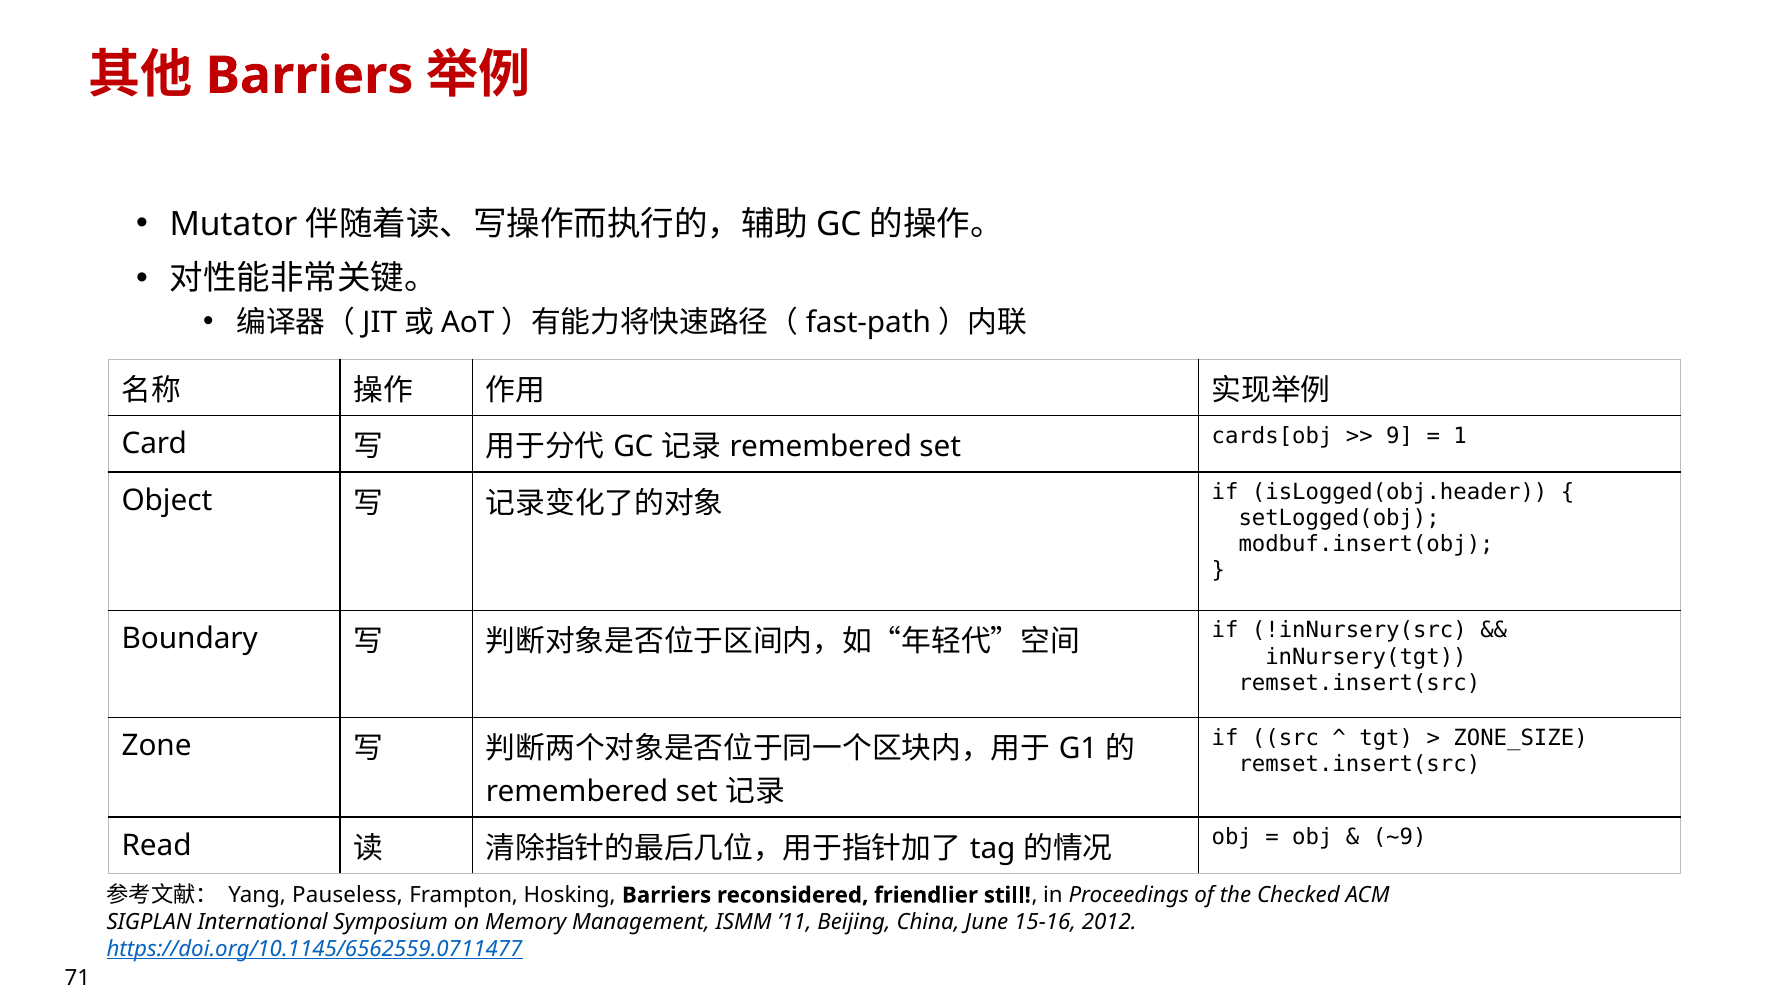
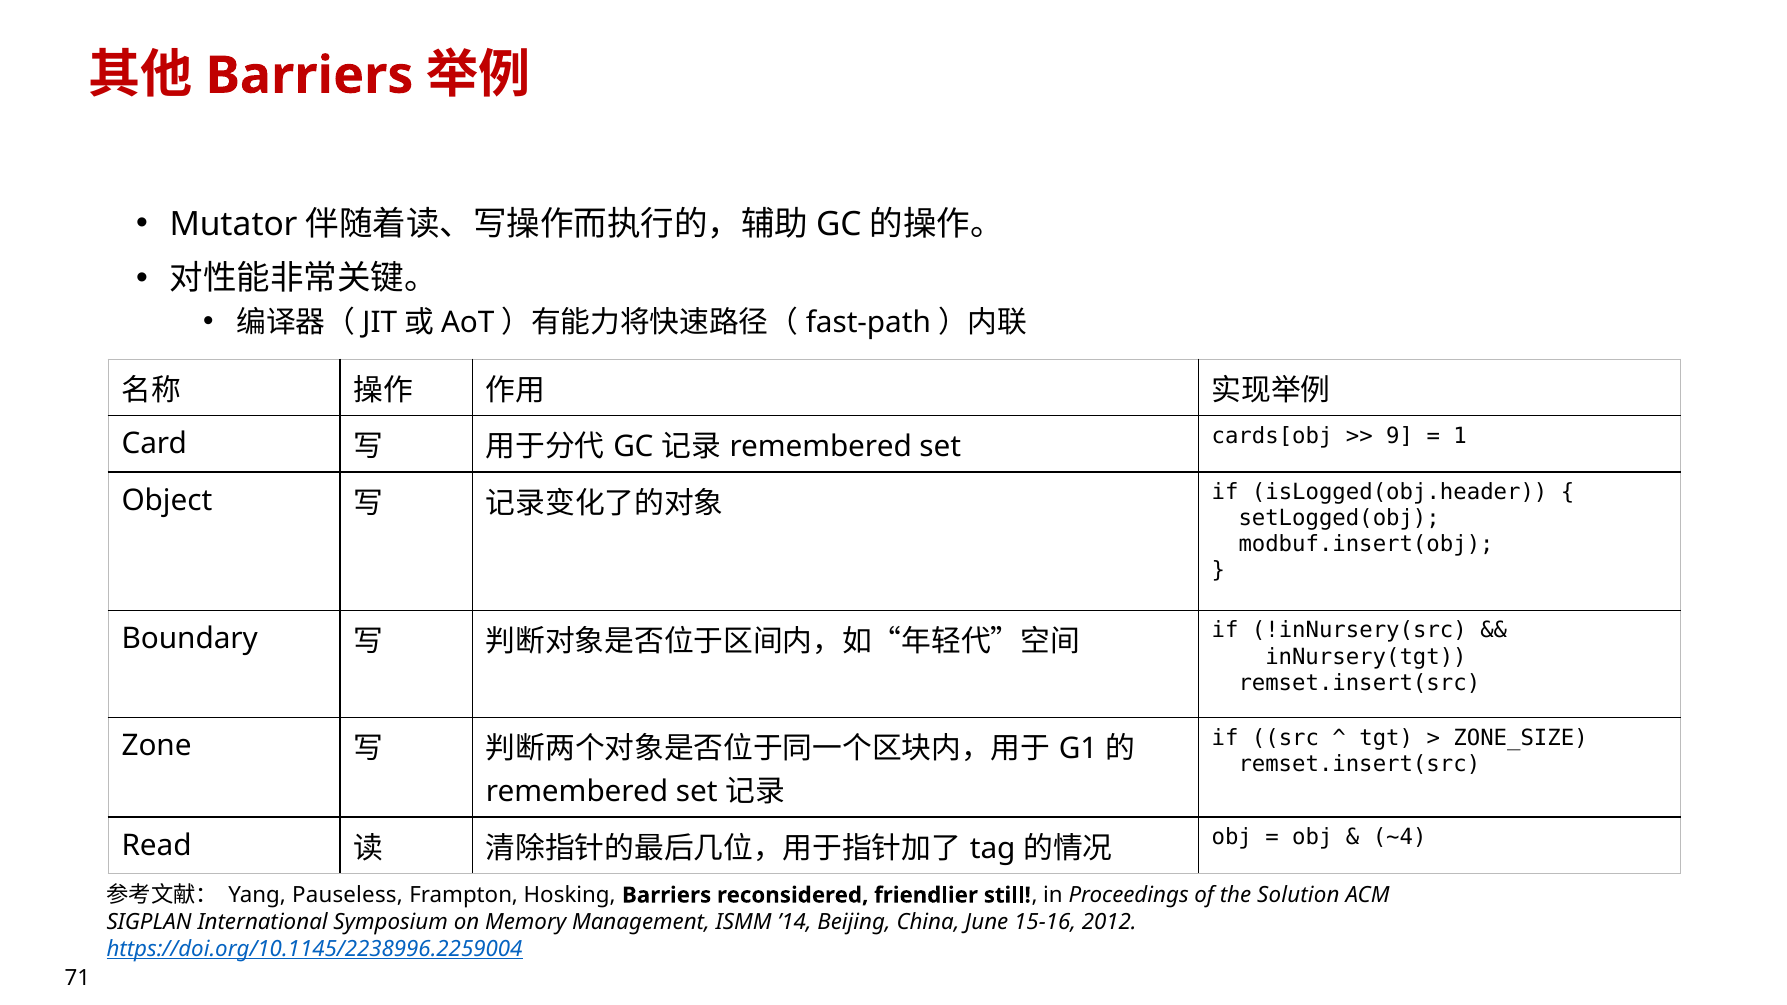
~9: ~9 -> ~4 (1400, 837)
Checked: Checked -> Solution (1298, 895)
’11: ’11 -> ’14 (795, 922)
https://doi.org/10.1145/6562559.0711477: https://doi.org/10.1145/6562559.0711477 -> https://doi.org/10.1145/2238996.2259004 (314, 949)
